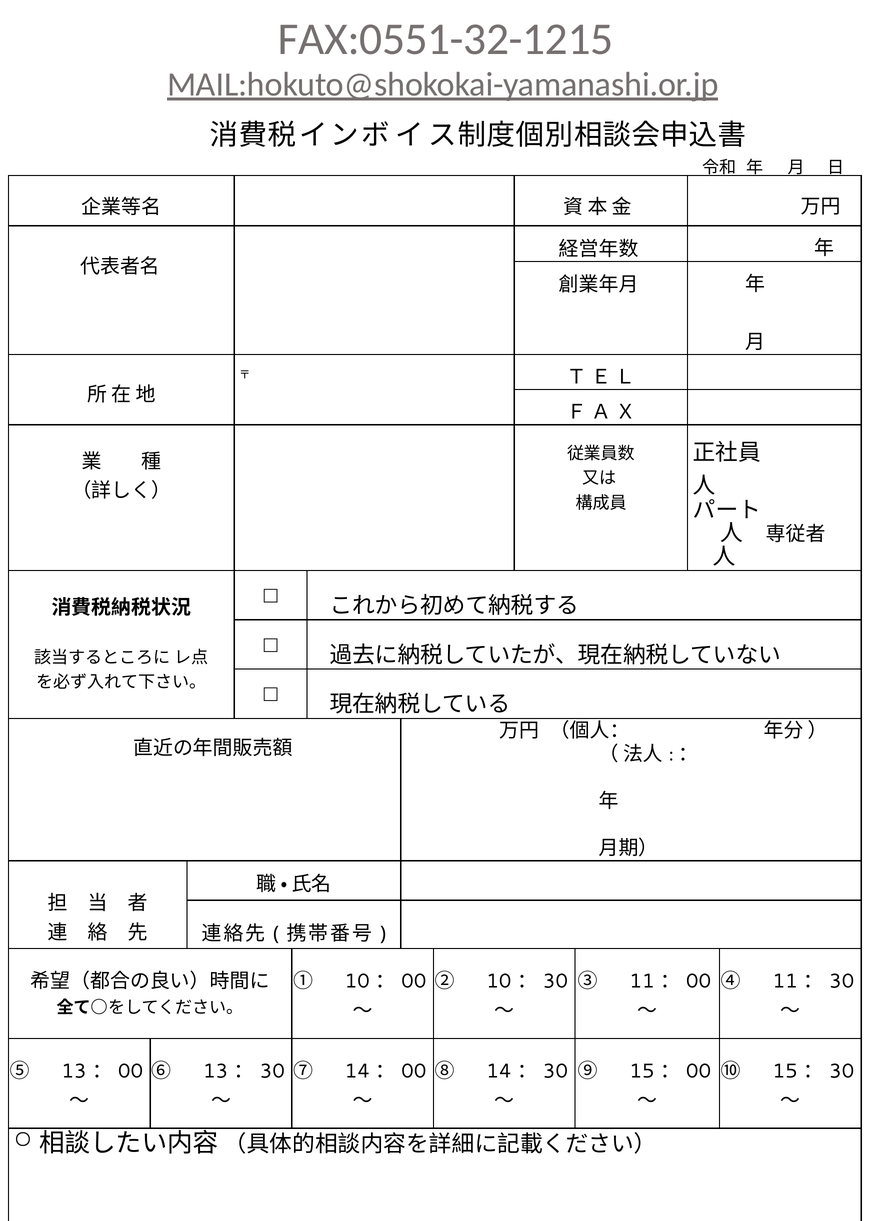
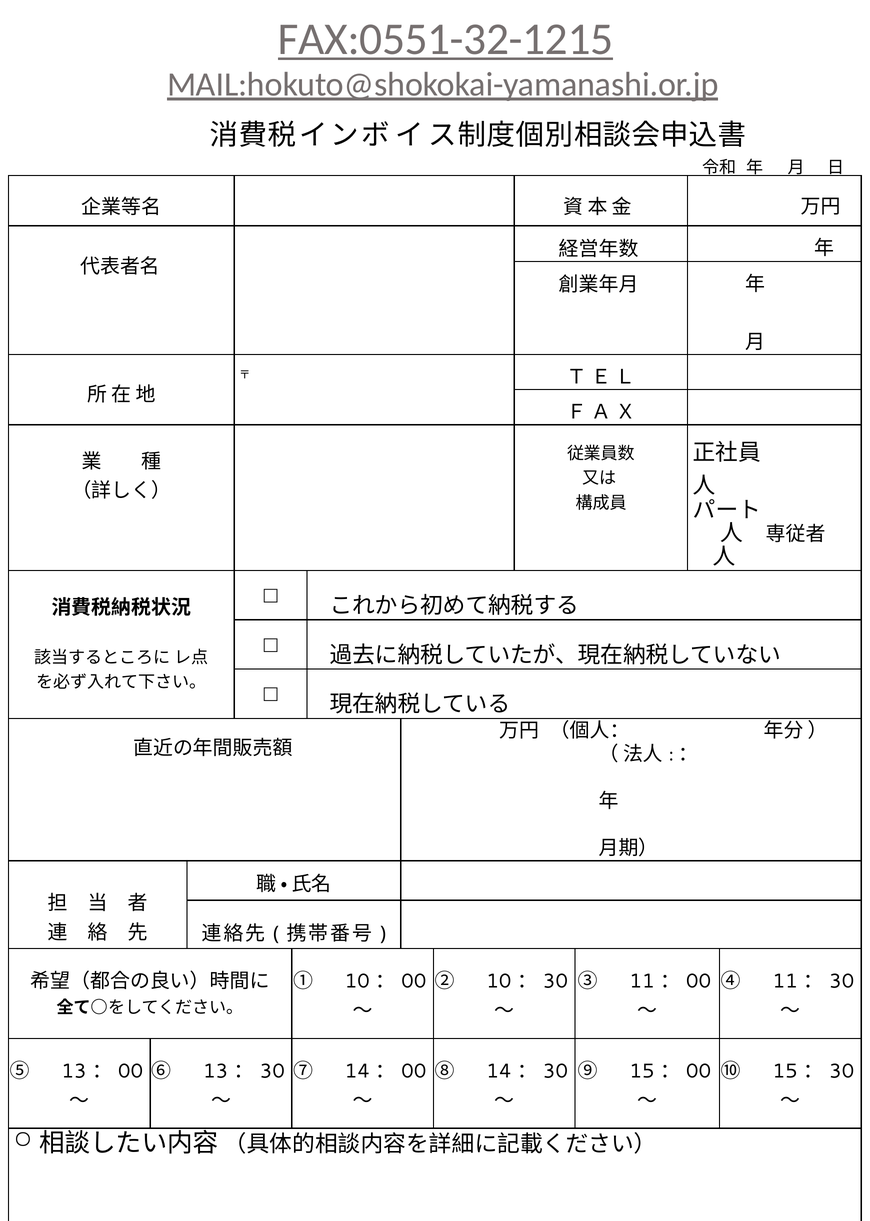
FAX:0551-32-1215 underline: none -> present (446, 39)
